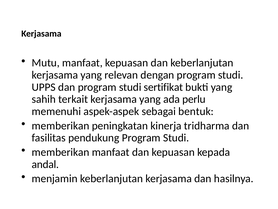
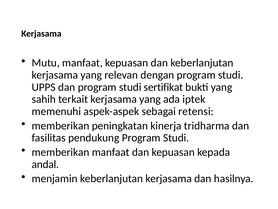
perlu: perlu -> iptek (194, 99)
bentuk: bentuk -> retensi (196, 111)
